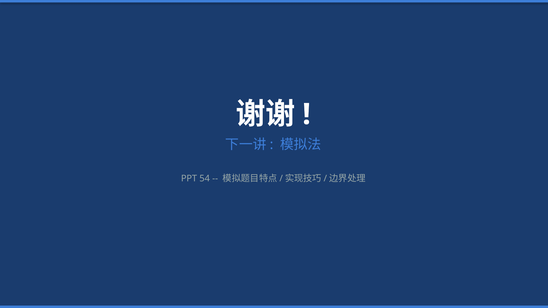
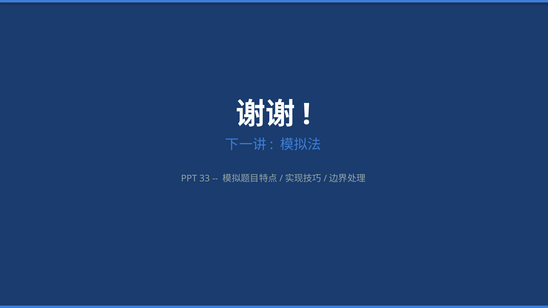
54: 54 -> 33 (205, 179)
